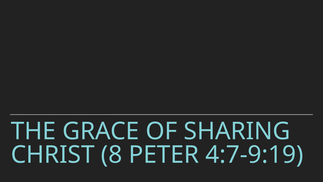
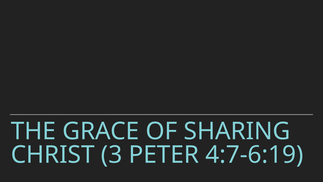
8: 8 -> 3 (112, 155)
4:7-9:19: 4:7-9:19 -> 4:7-6:19 (254, 155)
